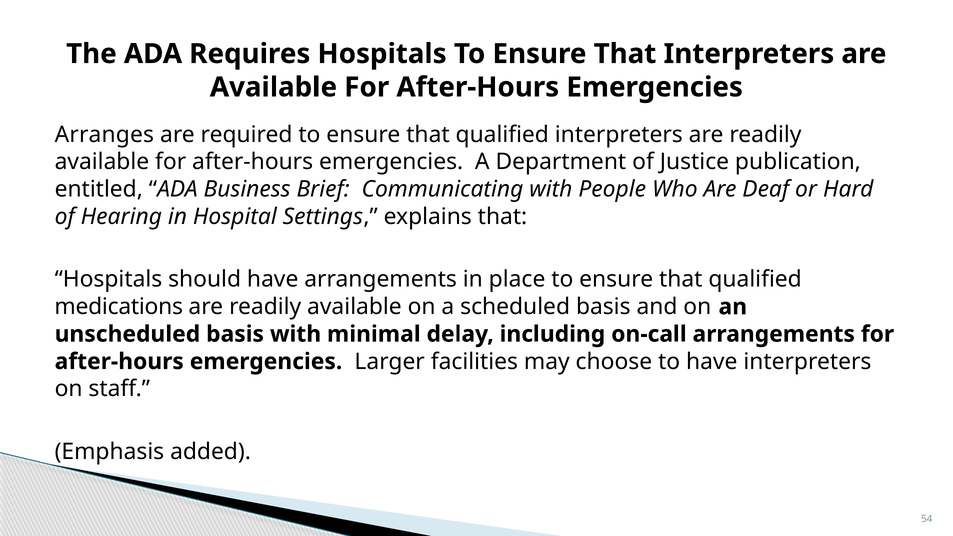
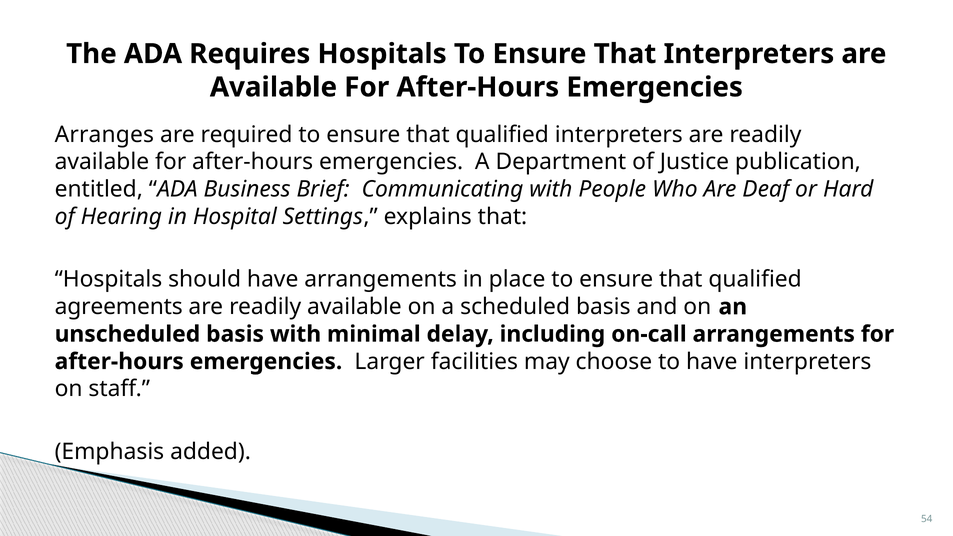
medications: medications -> agreements (119, 307)
